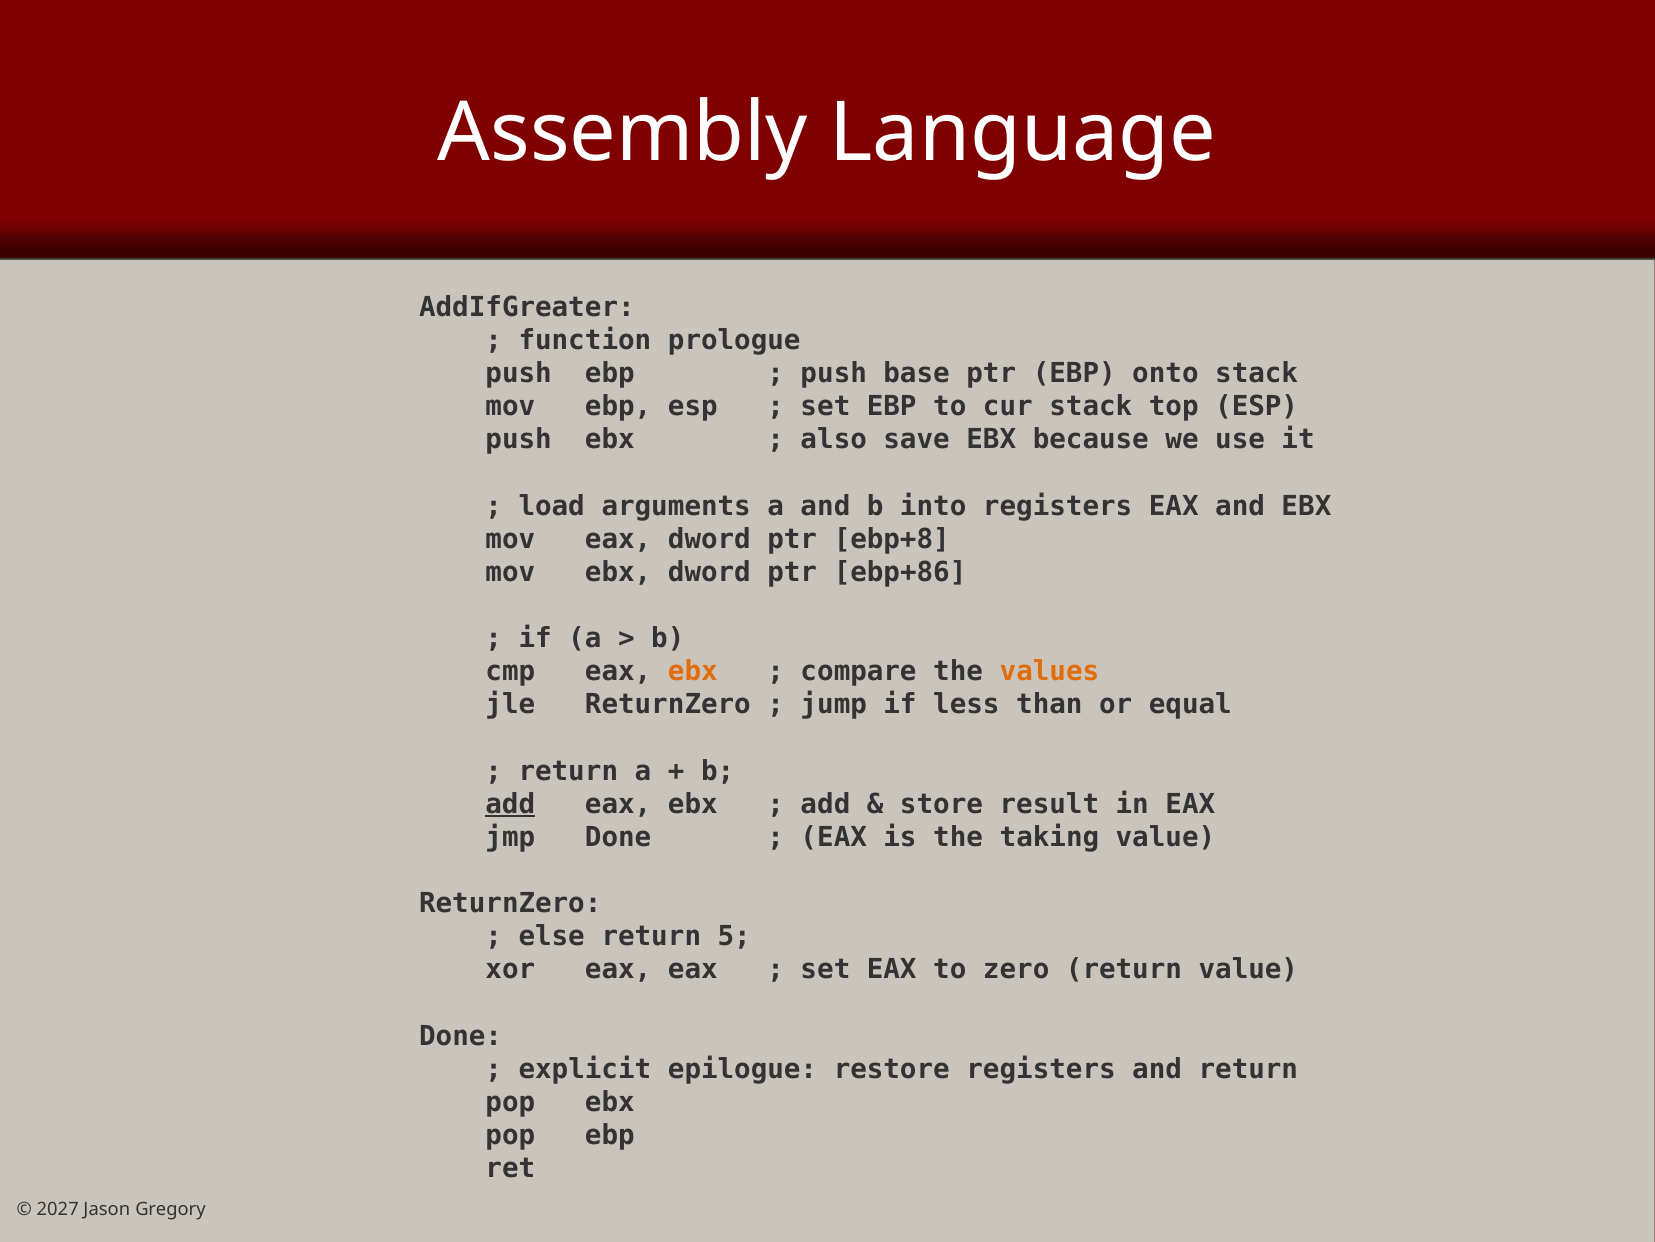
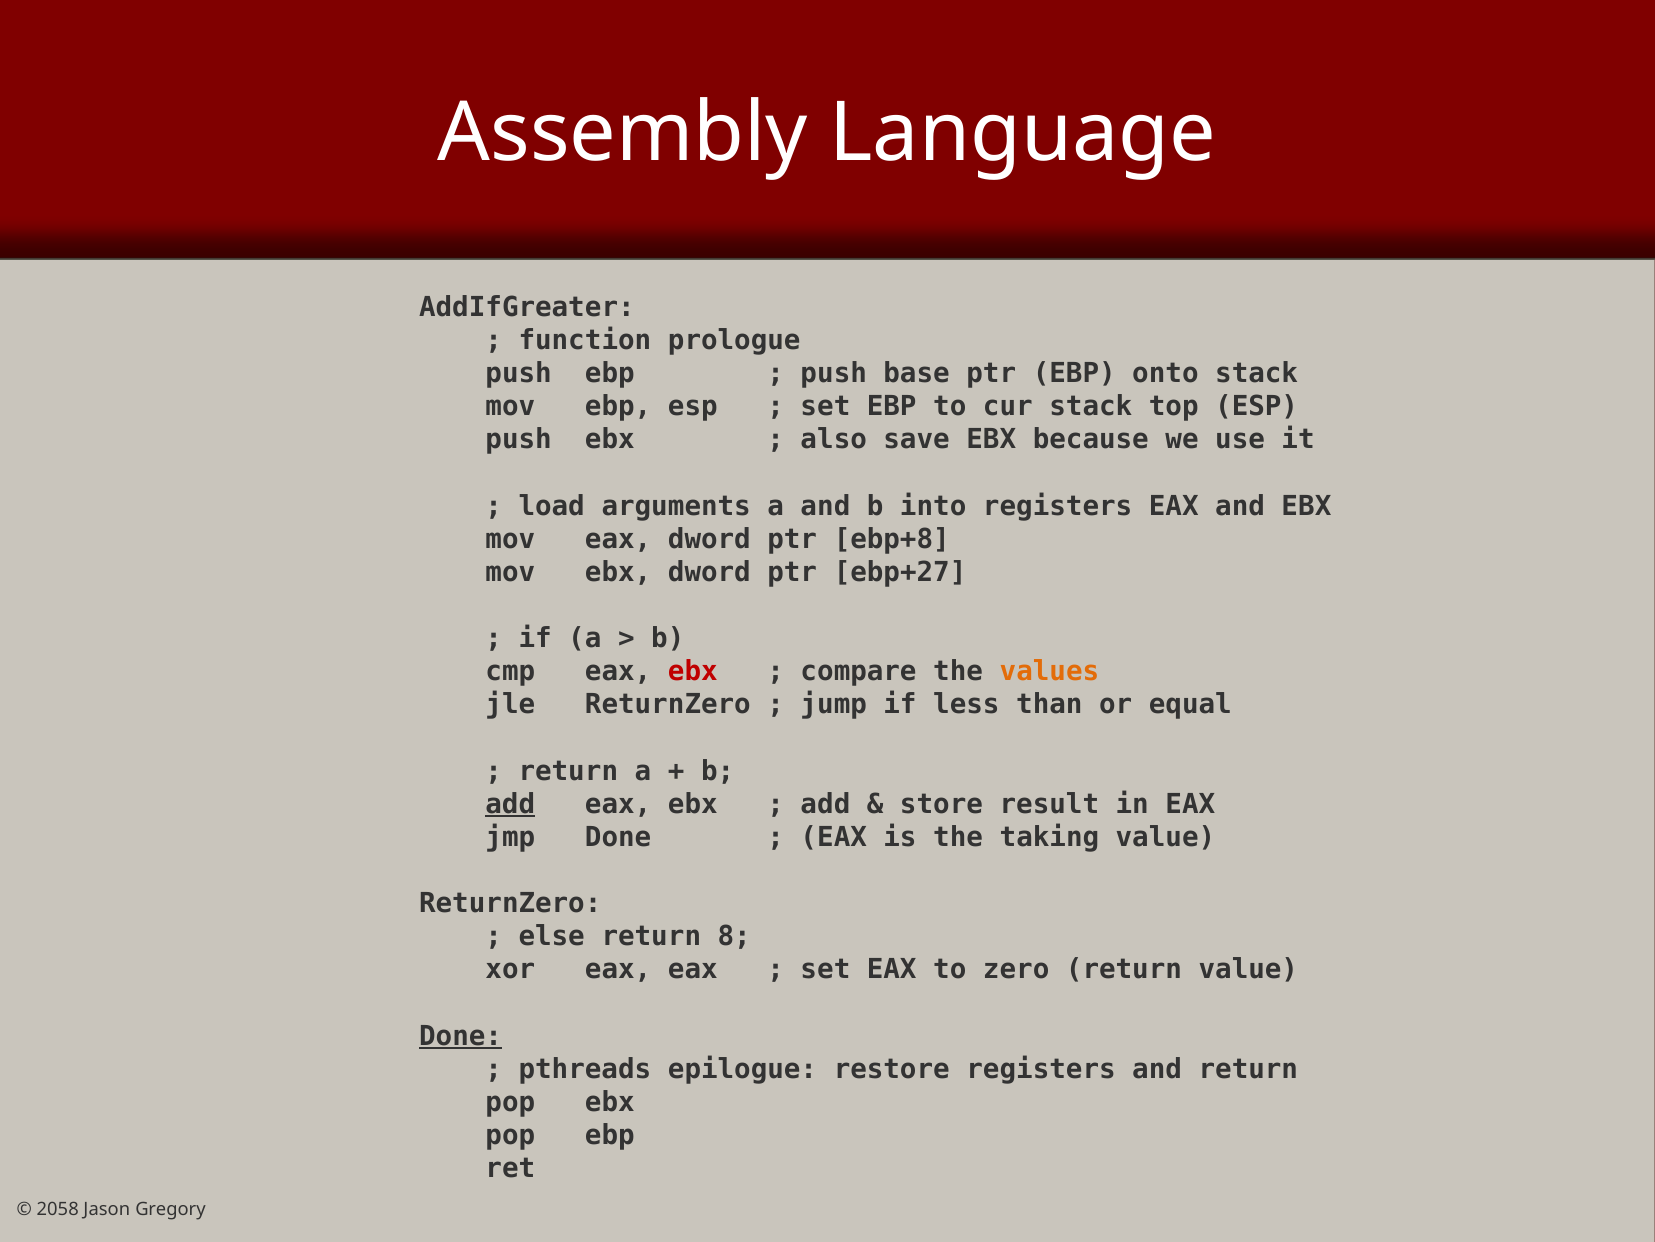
ebp+86: ebp+86 -> ebp+27 (900, 572)
ebx colour: orange -> red (693, 671)
5: 5 -> 8 (734, 936)
Done underline: none -> present (461, 1035)
explicit: explicit -> pthreads (585, 1068)
2027: 2027 -> 2058 (58, 1209)
